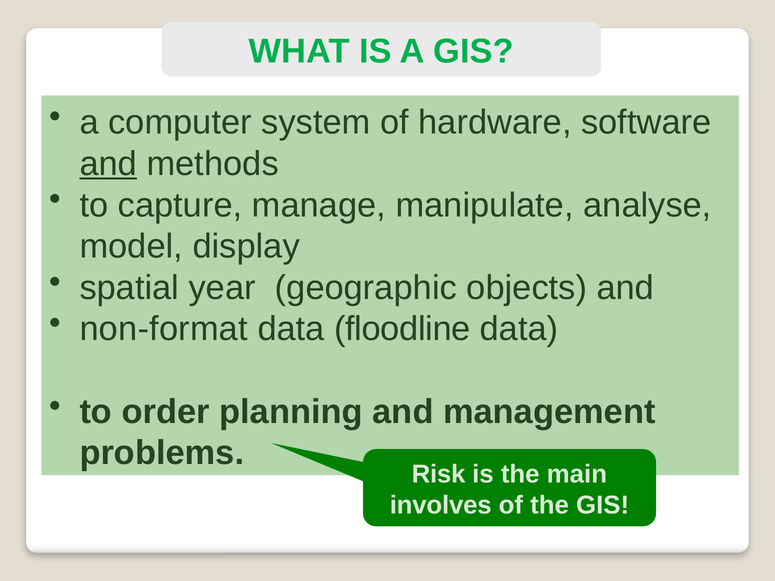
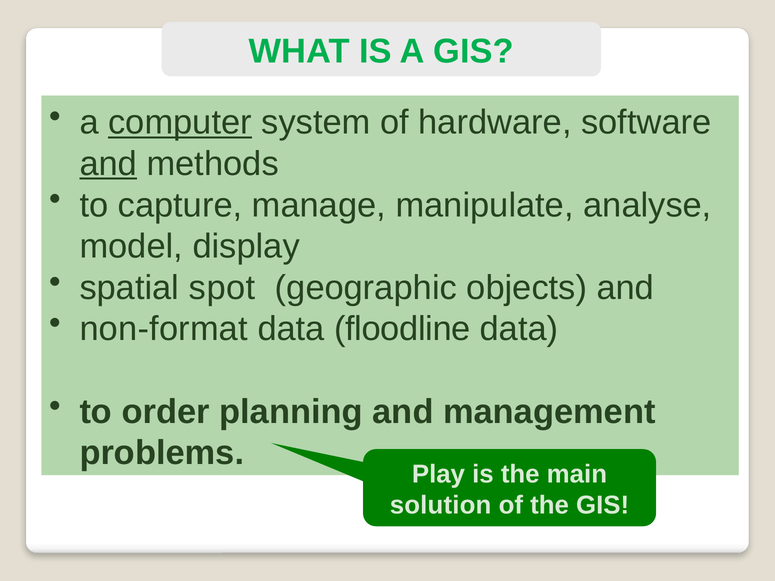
computer underline: none -> present (180, 123)
year: year -> spot (222, 288)
Risk: Risk -> Play (438, 474)
involves: involves -> solution (441, 505)
